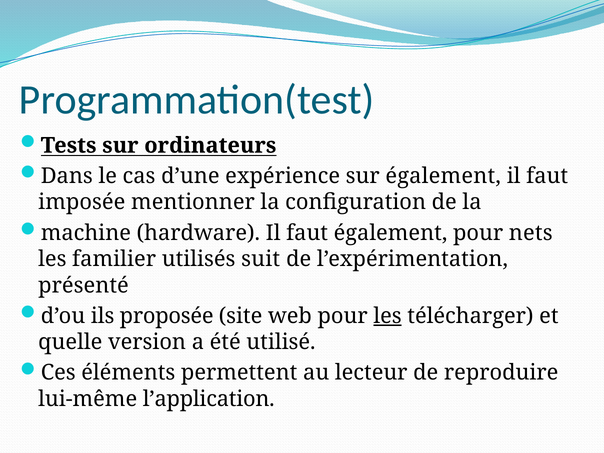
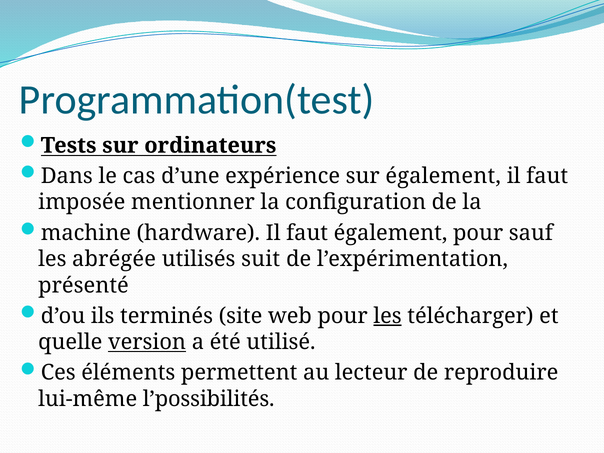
nets: nets -> sauf (531, 233)
familier: familier -> abrégée (114, 259)
proposée: proposée -> terminés (167, 316)
version underline: none -> present (147, 342)
l’application: l’application -> l’possibilités (209, 399)
